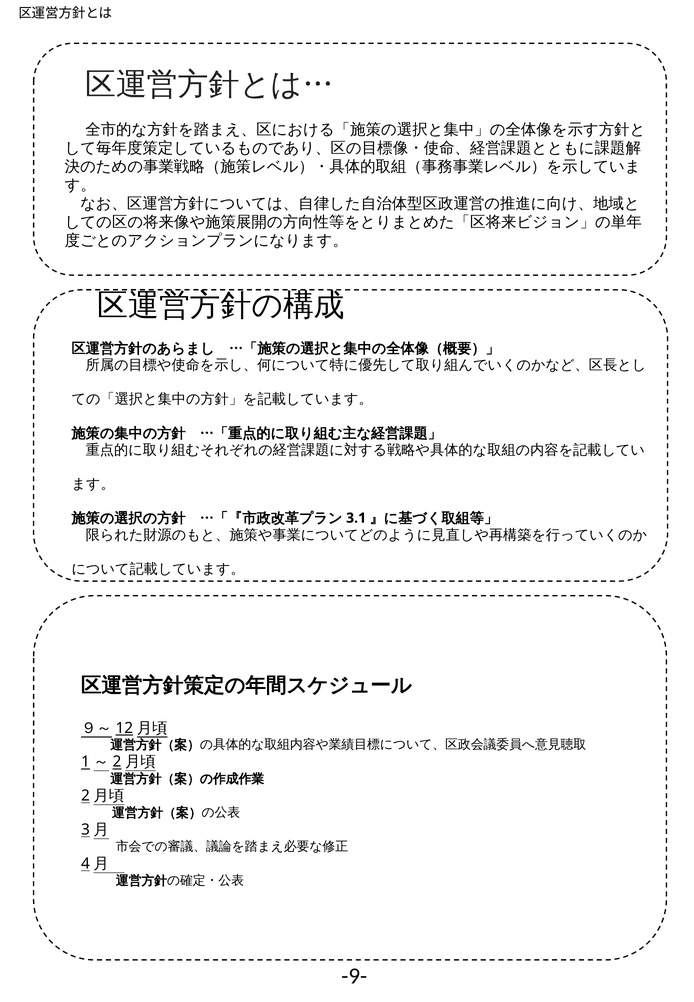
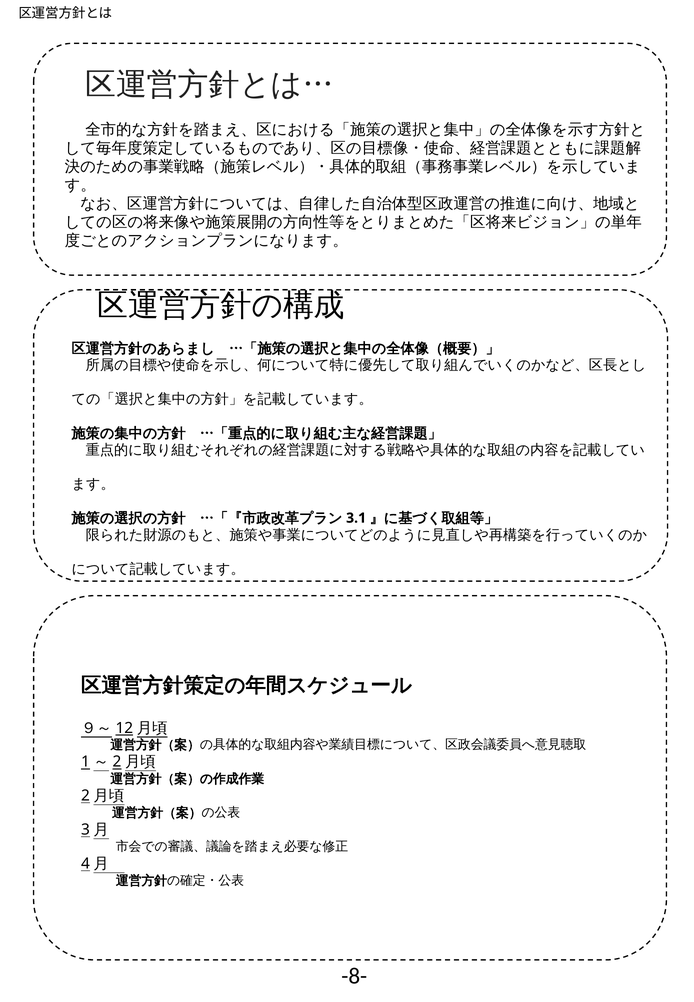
-9-: -9- -> -8- (354, 976)
